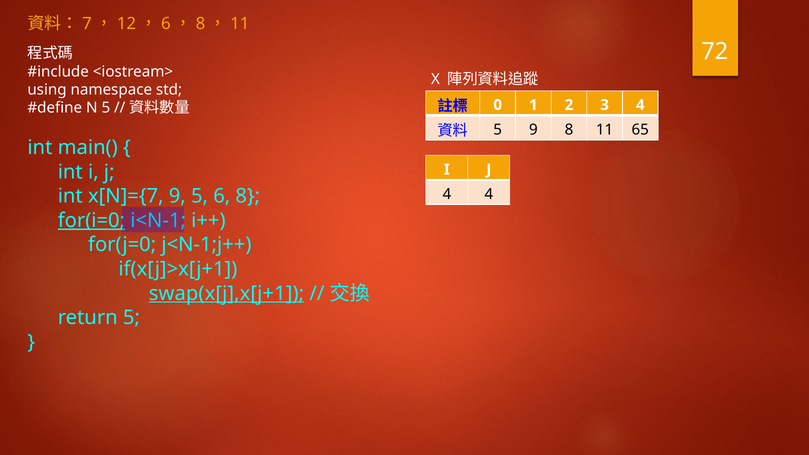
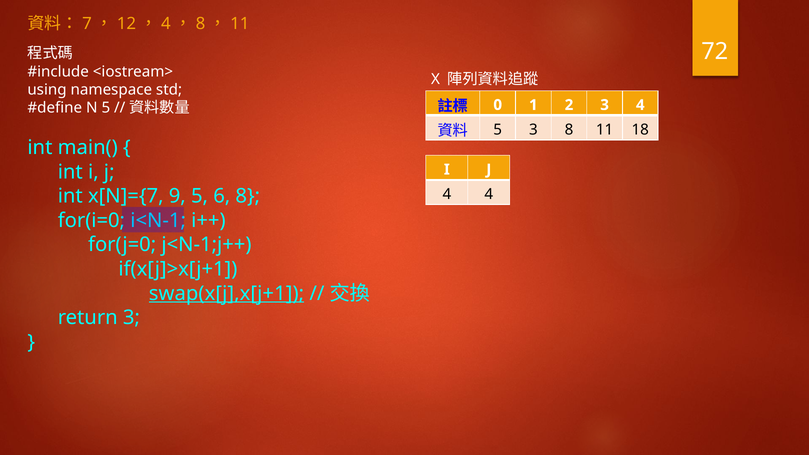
6: 6 -> 4 (166, 24)
5 9: 9 -> 3 (533, 130)
65: 65 -> 18 (640, 130)
for(i=0 underline: present -> none (91, 221)
return 5: 5 -> 3 (131, 318)
